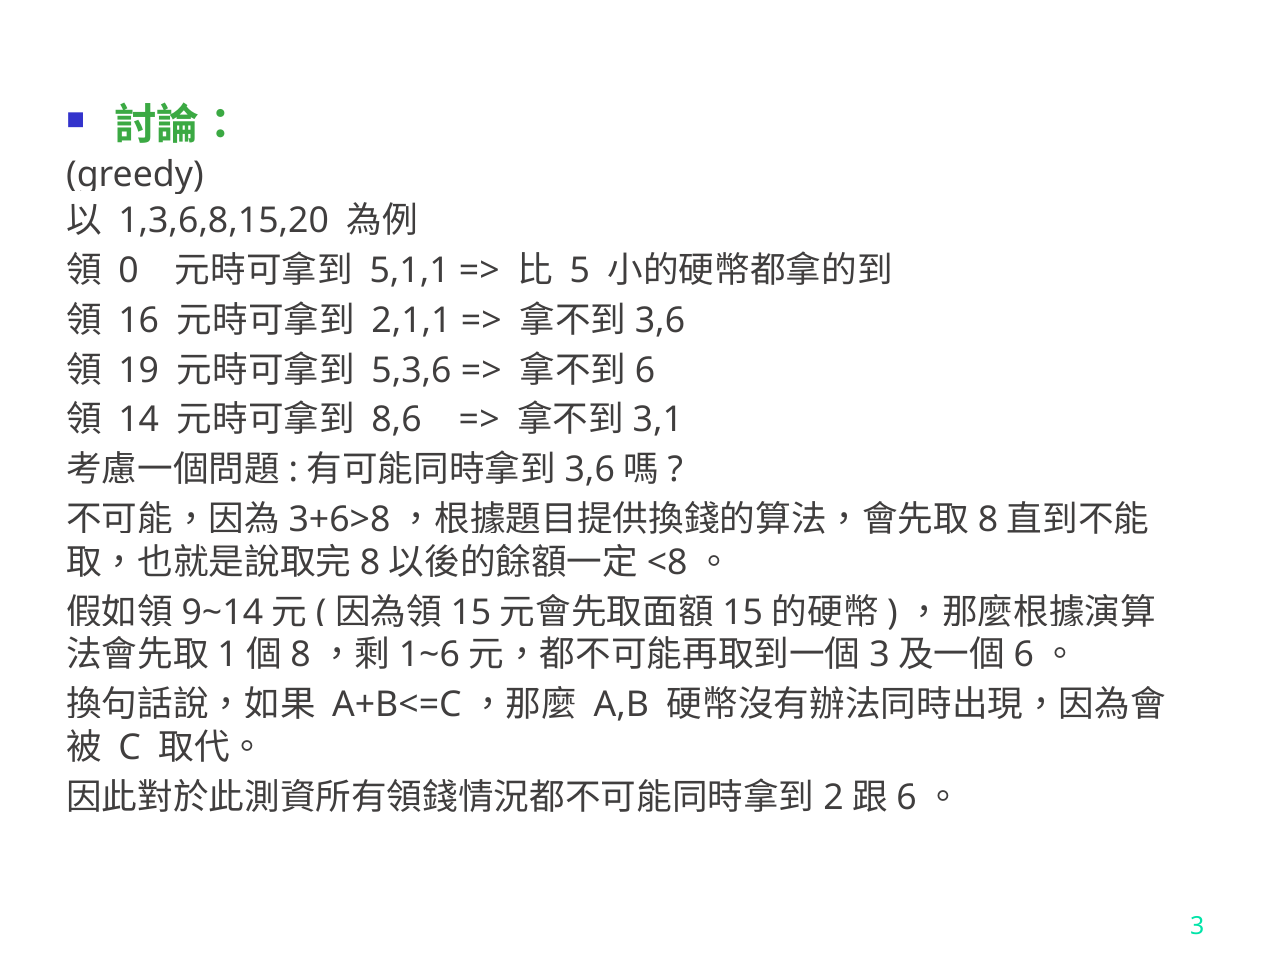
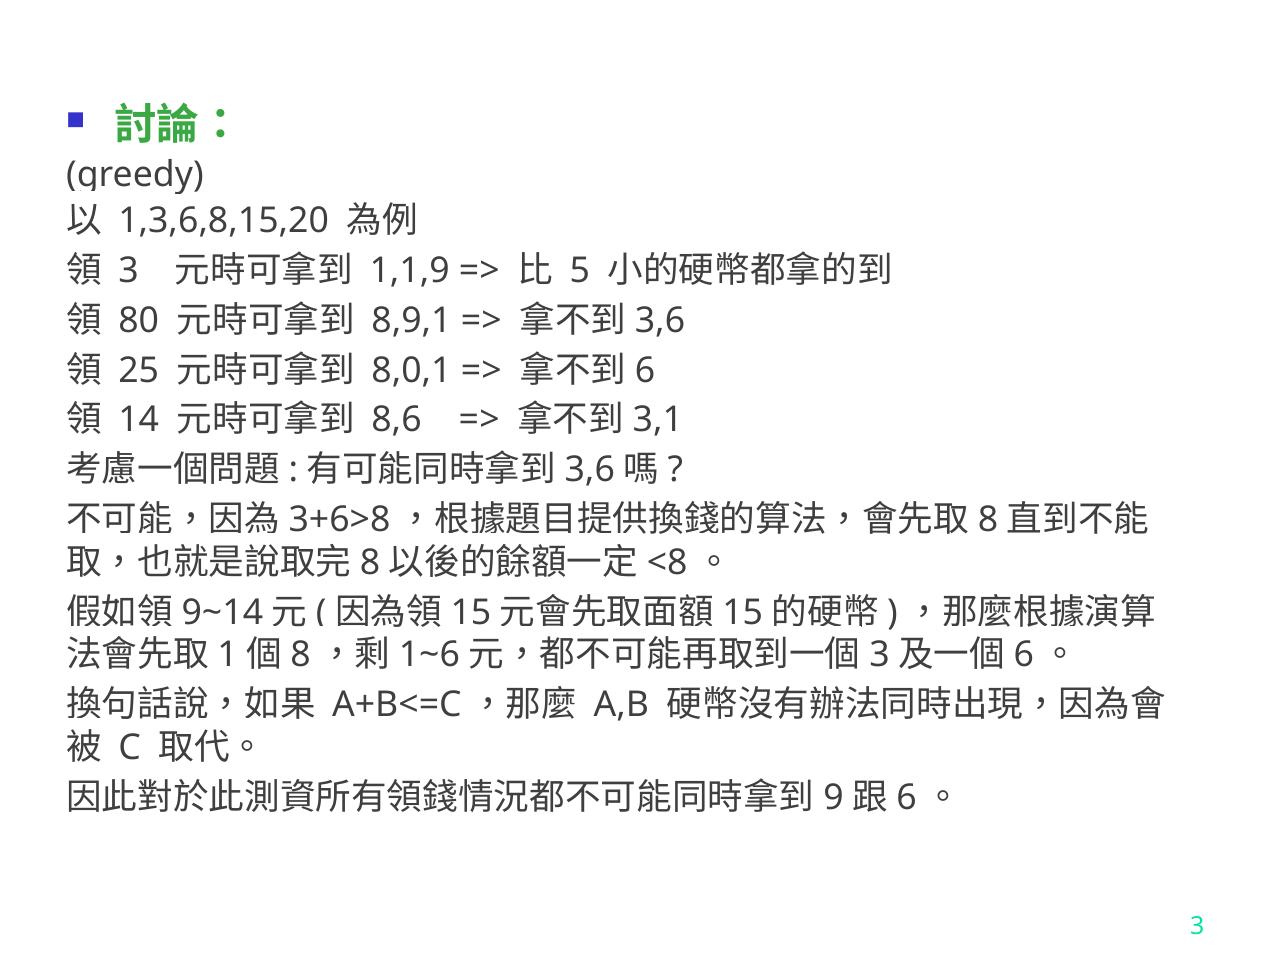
0: 0 -> 3 (128, 271)
5,1,1: 5,1,1 -> 1,1,9 (410, 271)
16: 16 -> 80 (139, 320)
2,1,1: 2,1,1 -> 8,9,1 (412, 320)
19: 19 -> 25 (139, 370)
5,3,6: 5,3,6 -> 8,0,1 (412, 370)
2: 2 -> 9 (834, 797)
